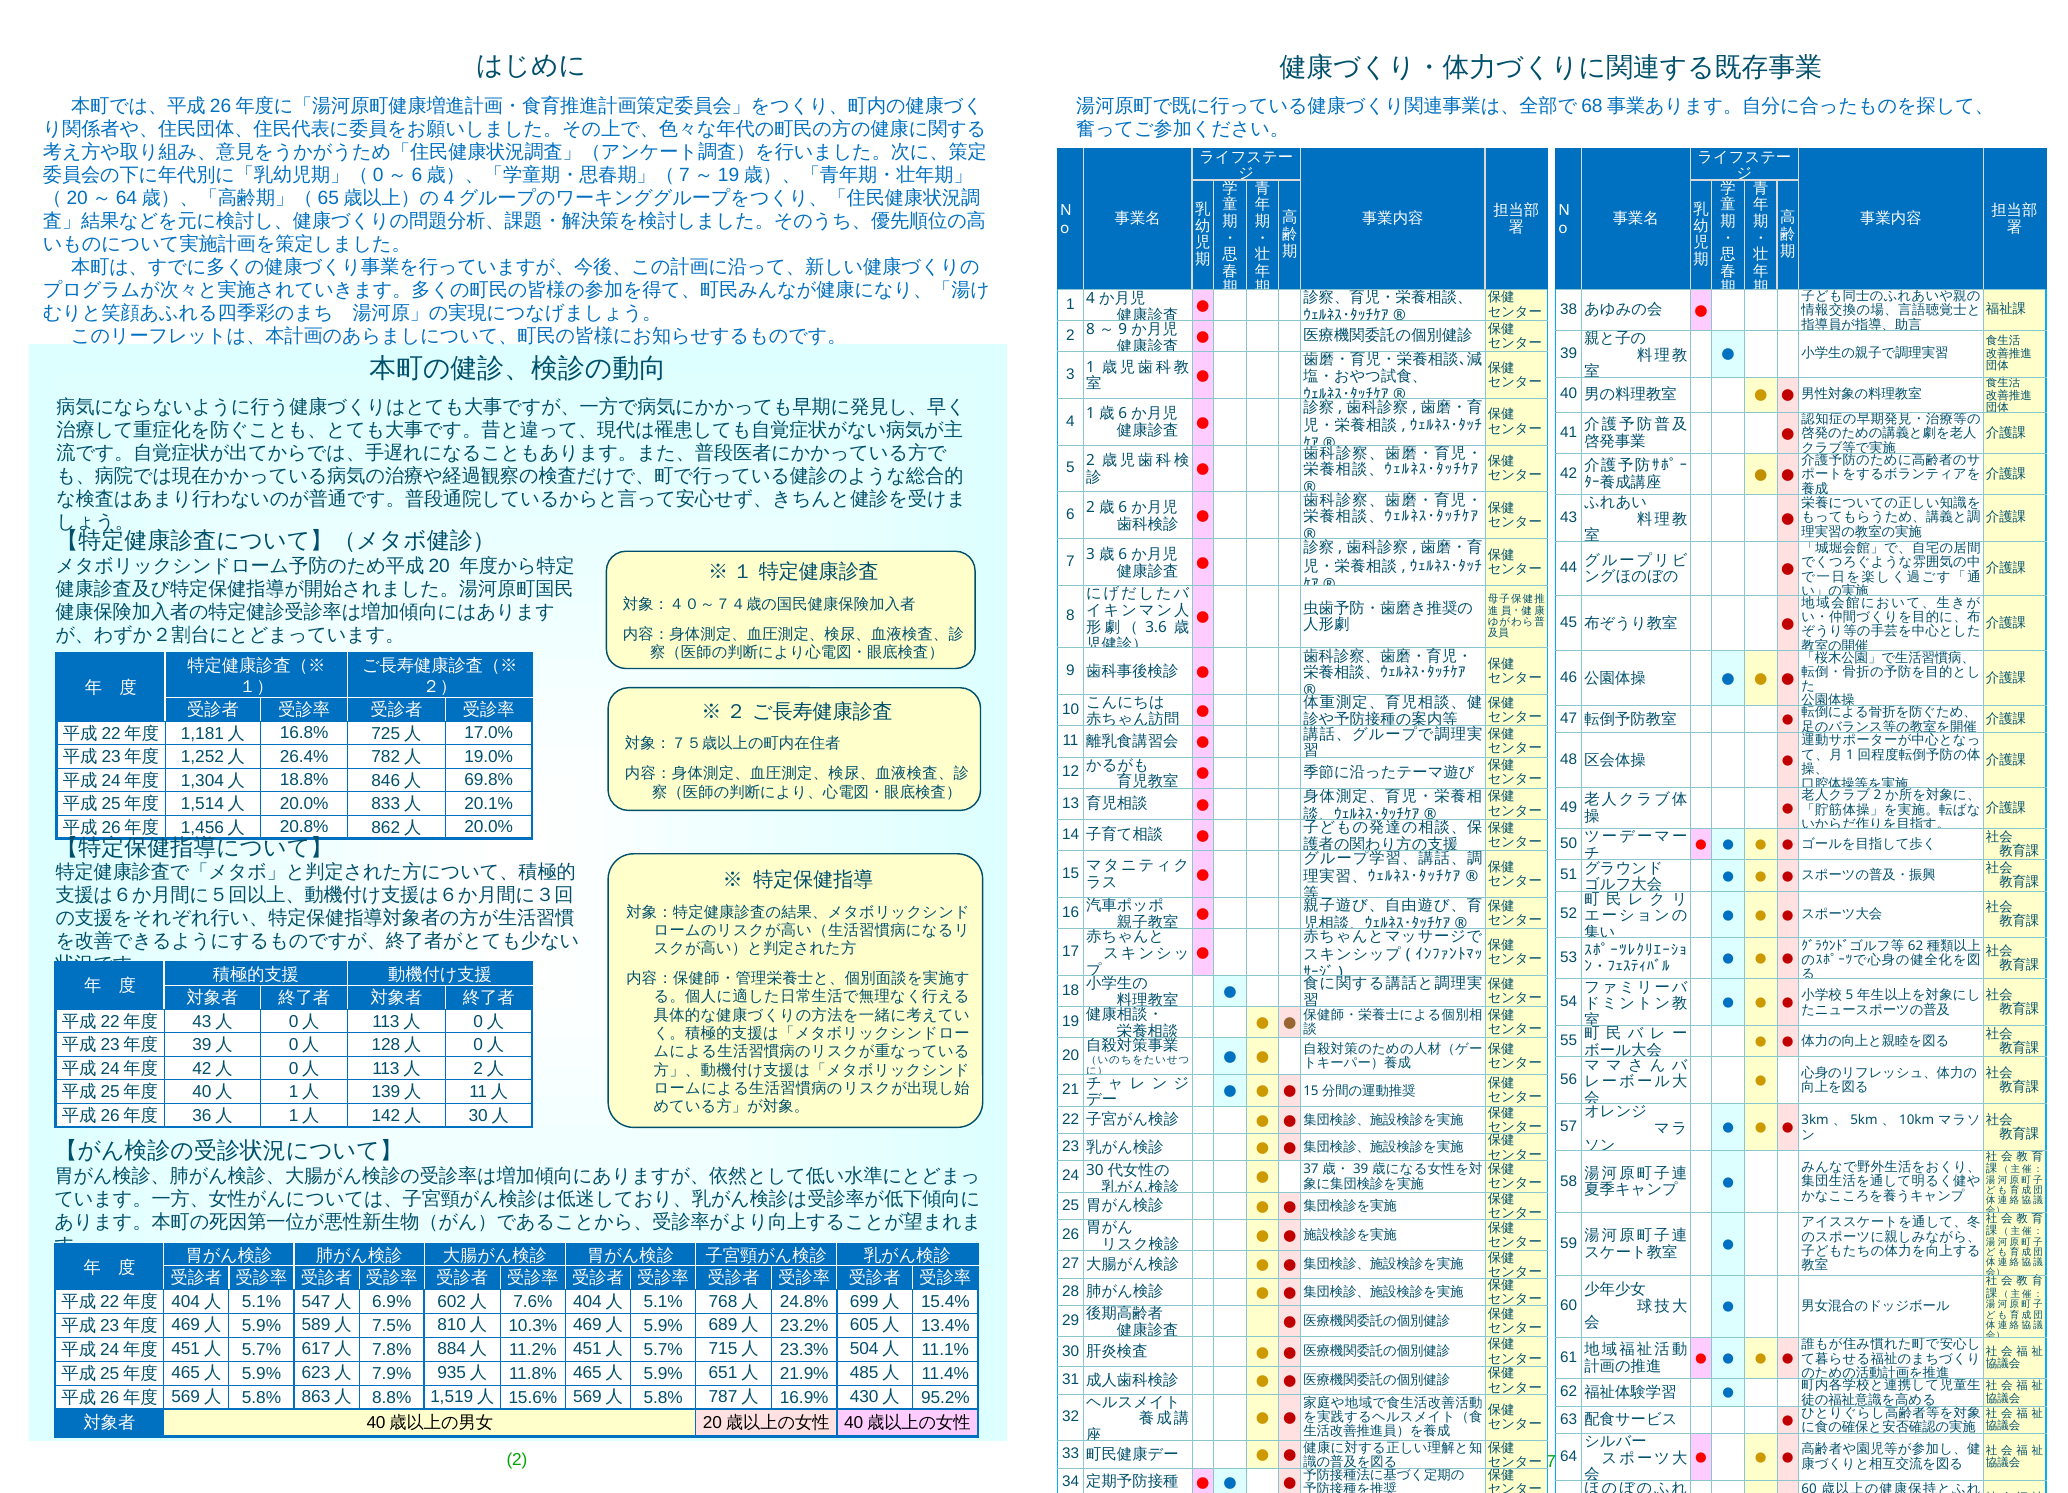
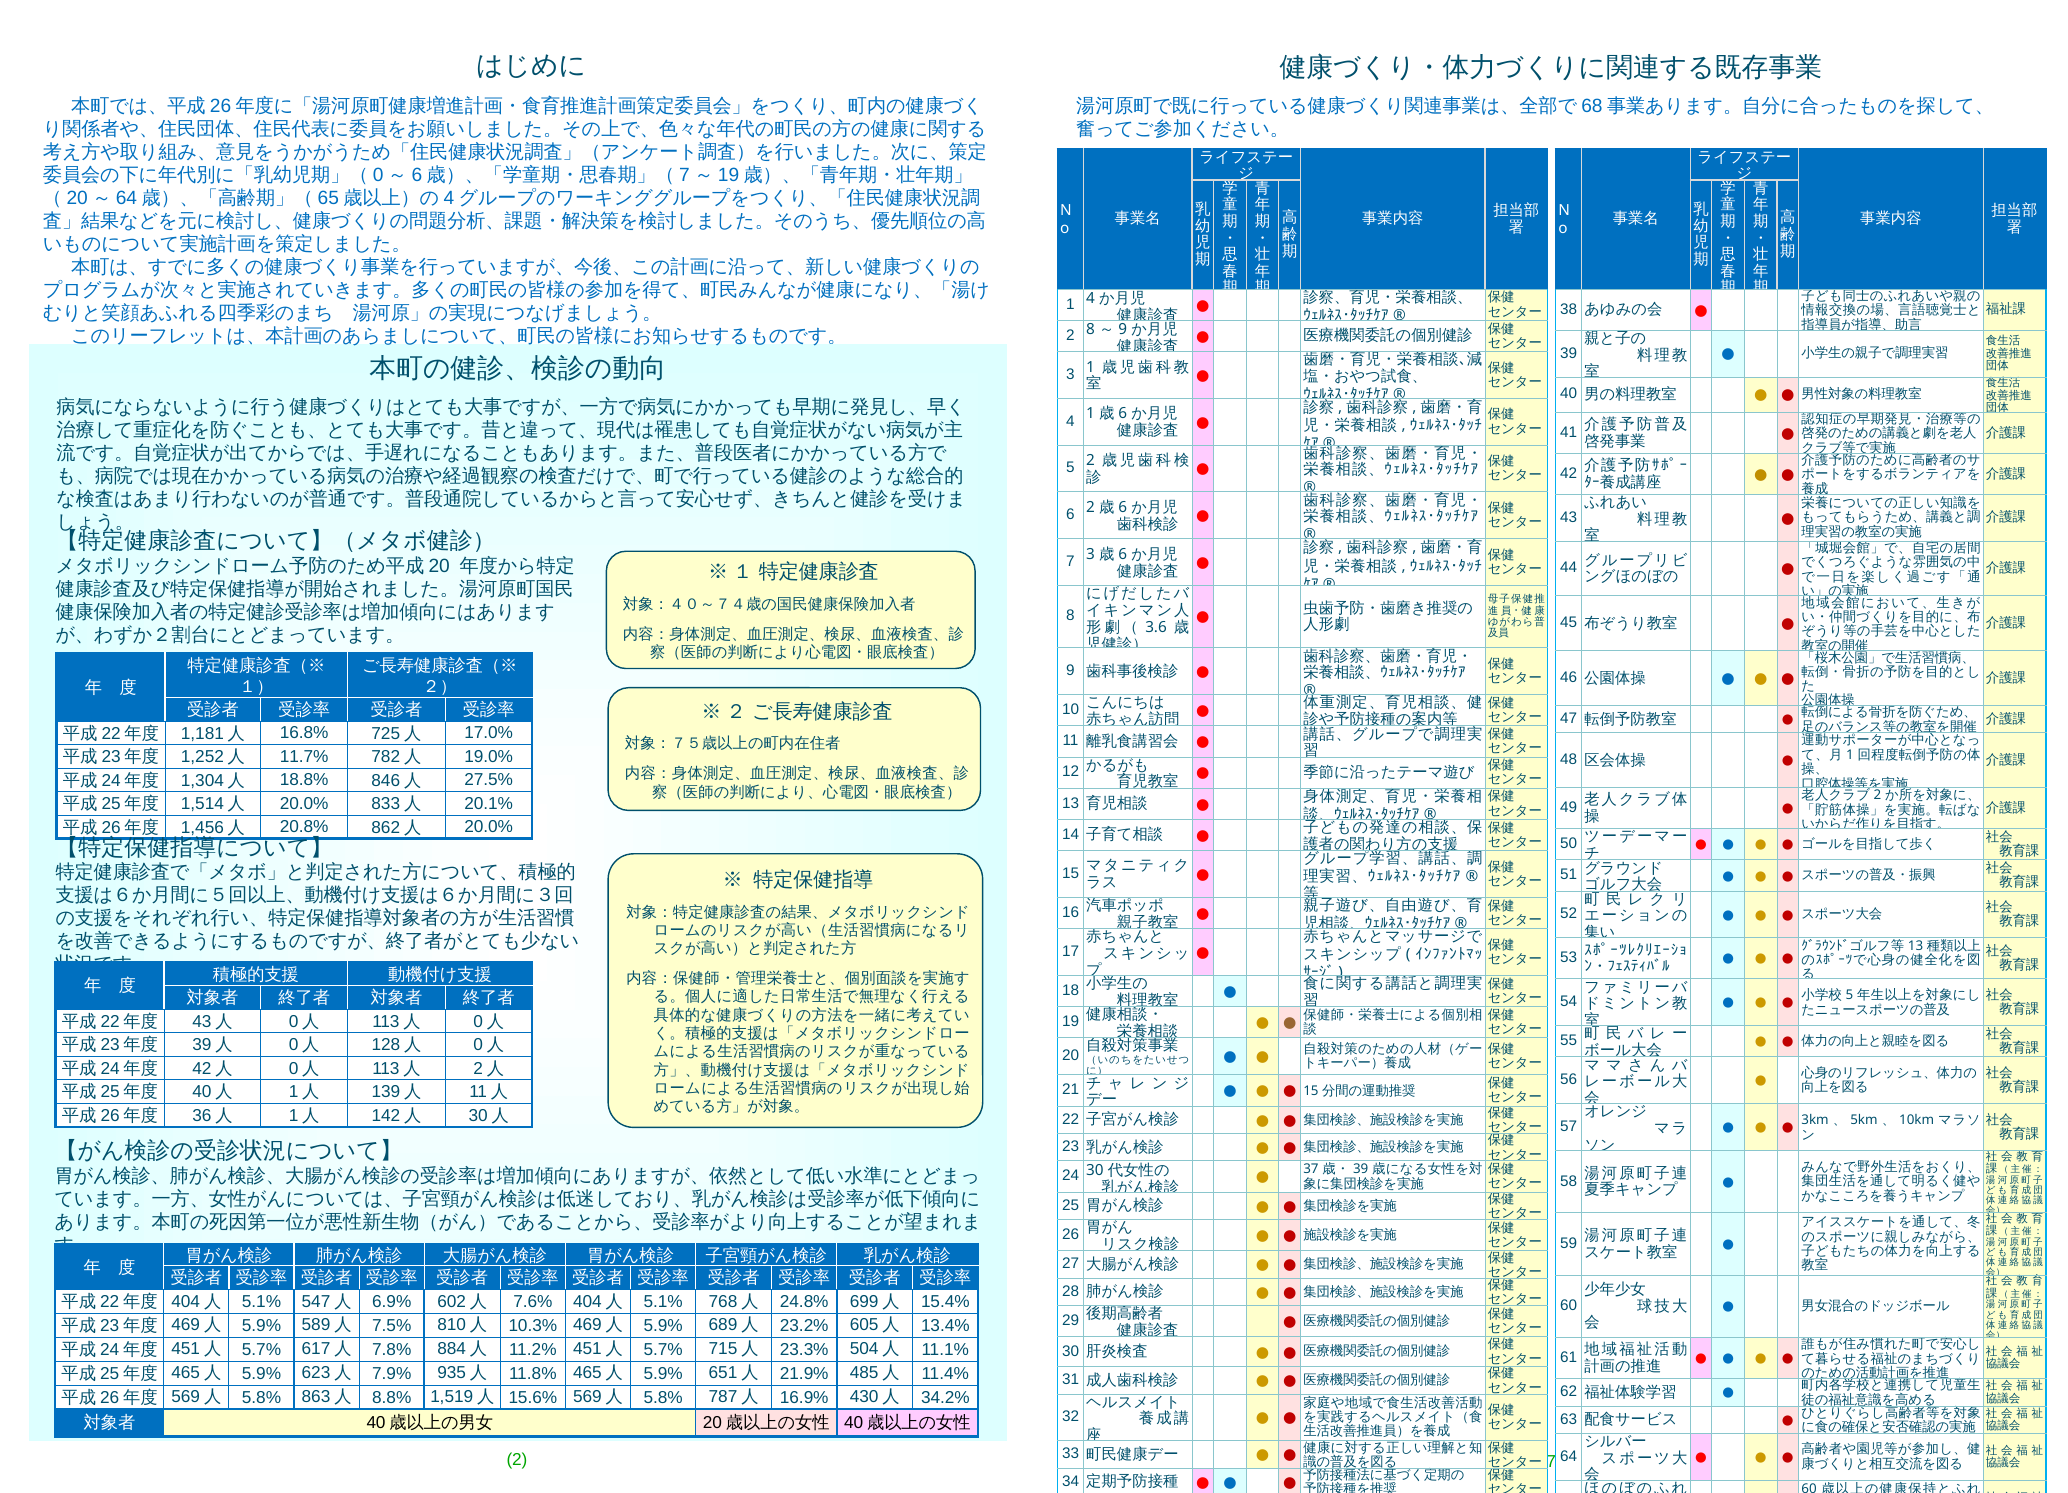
26.4%: 26.4% -> 11.7% (304, 757)
69.8%: 69.8% -> 27.5% (489, 780)
62: 62 -> 13 (1916, 946)
95.2%: 95.2% -> 34.2% (945, 1397)
